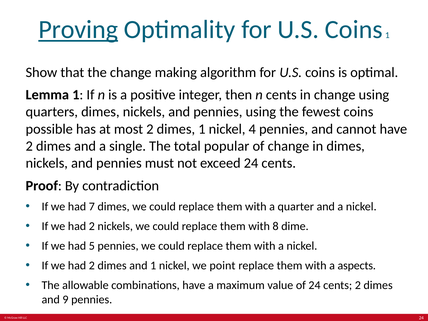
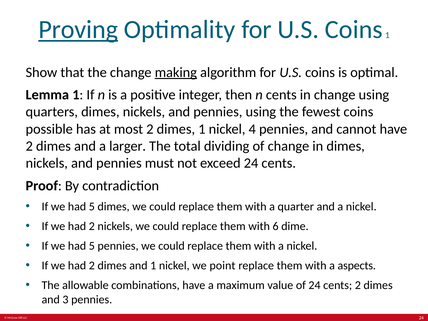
making underline: none -> present (176, 72)
single: single -> larger (128, 146)
popular: popular -> dividing (227, 146)
7: 7 -> 5 (92, 207)
8: 8 -> 6 (276, 226)
9: 9 -> 3 (66, 299)
